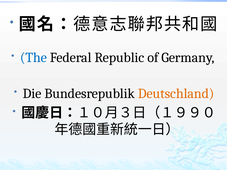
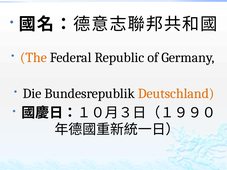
The colour: blue -> orange (33, 58)
